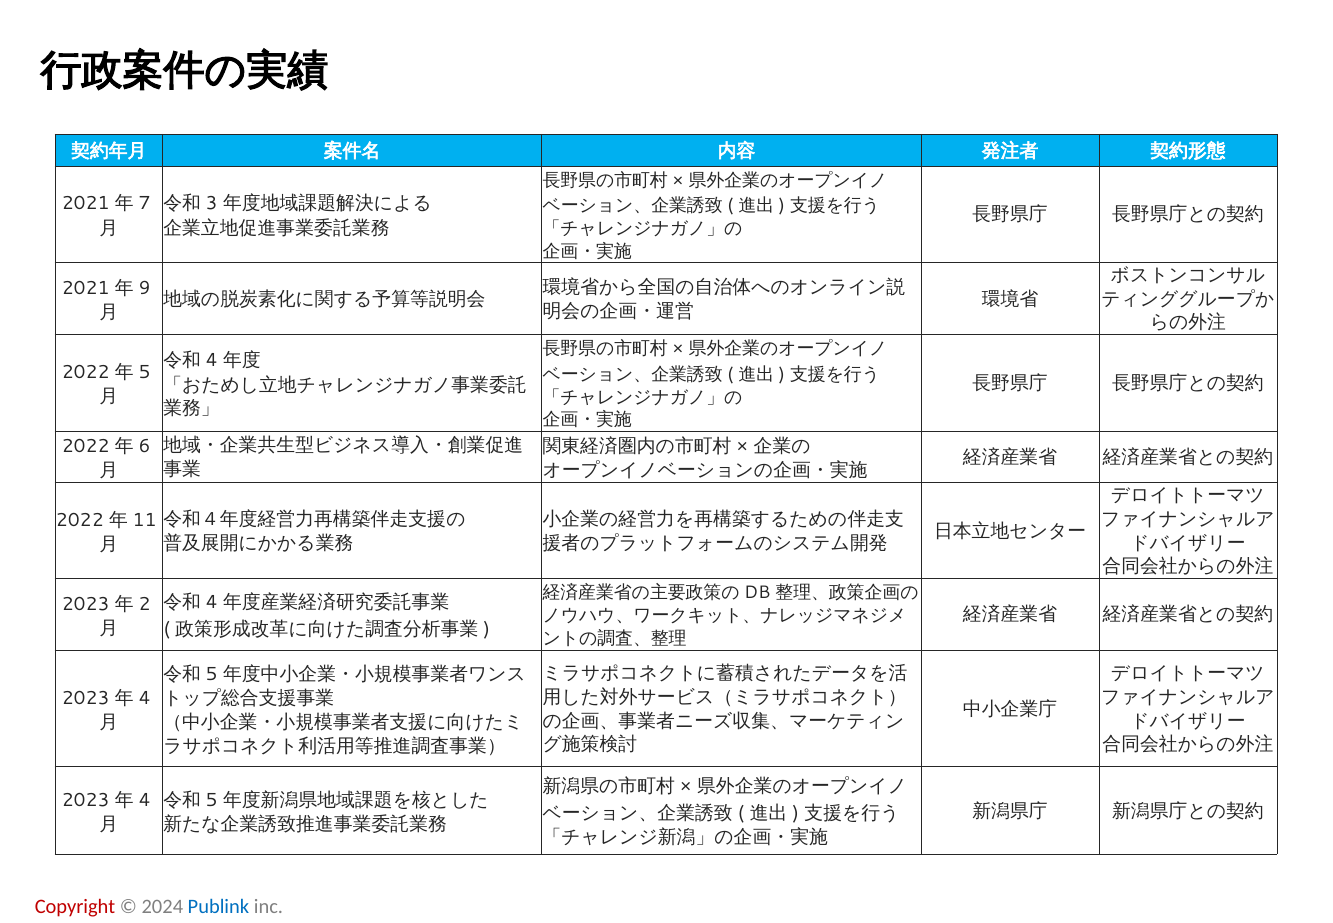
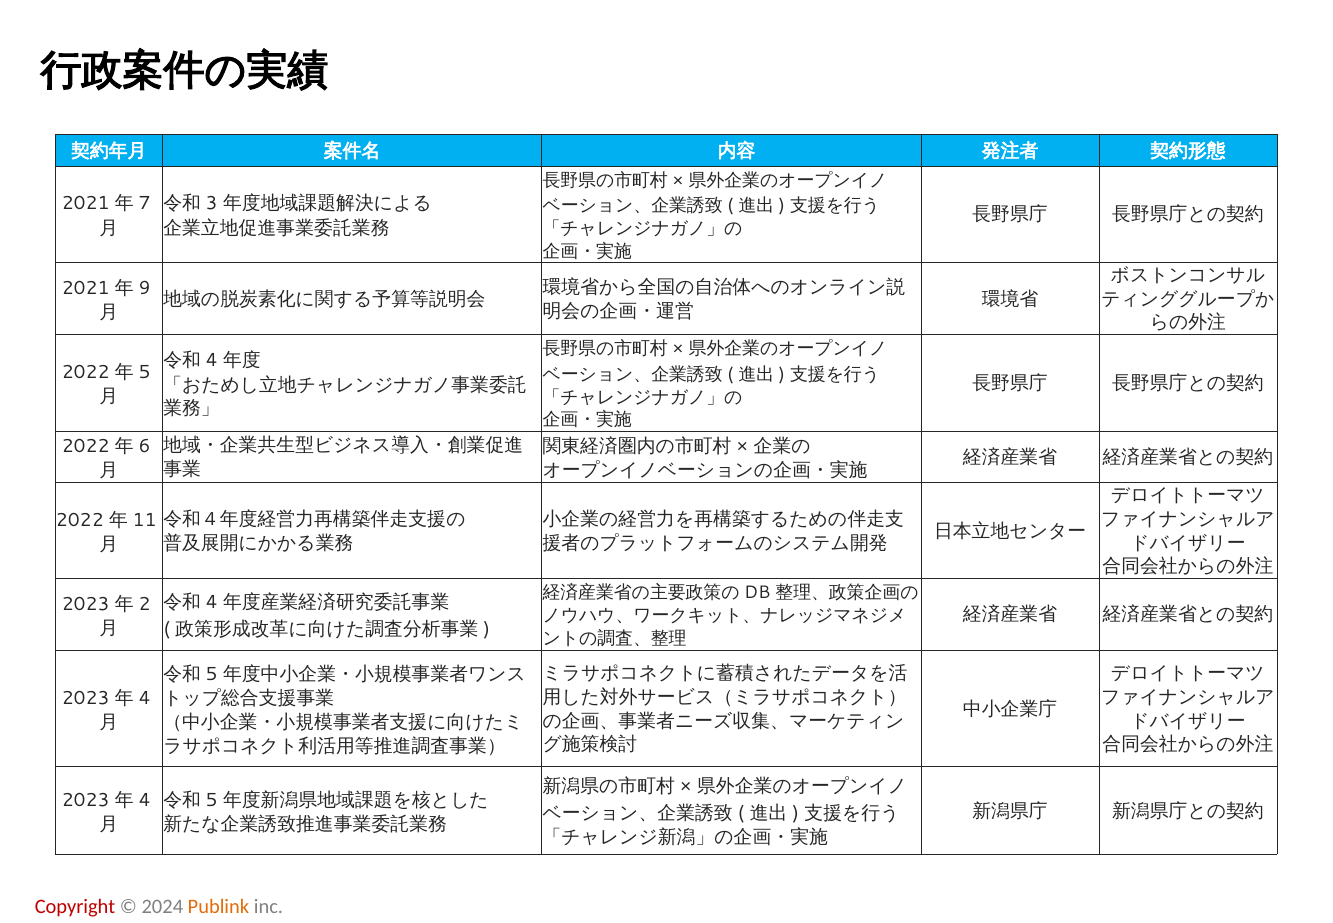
Publink colour: blue -> orange (218, 907)
